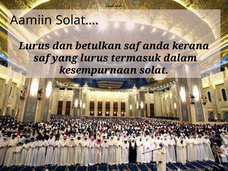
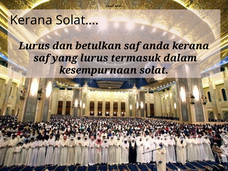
Aamiin: Aamiin -> Kerana (31, 20)
